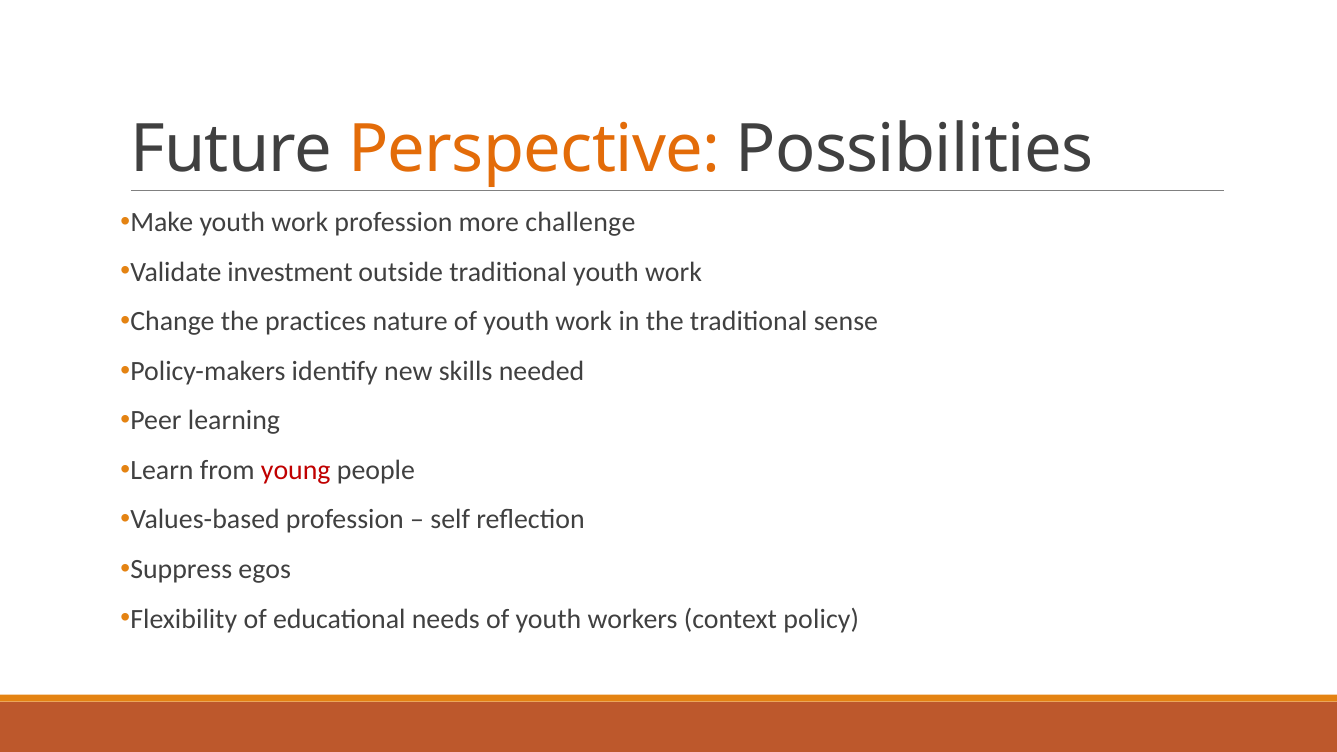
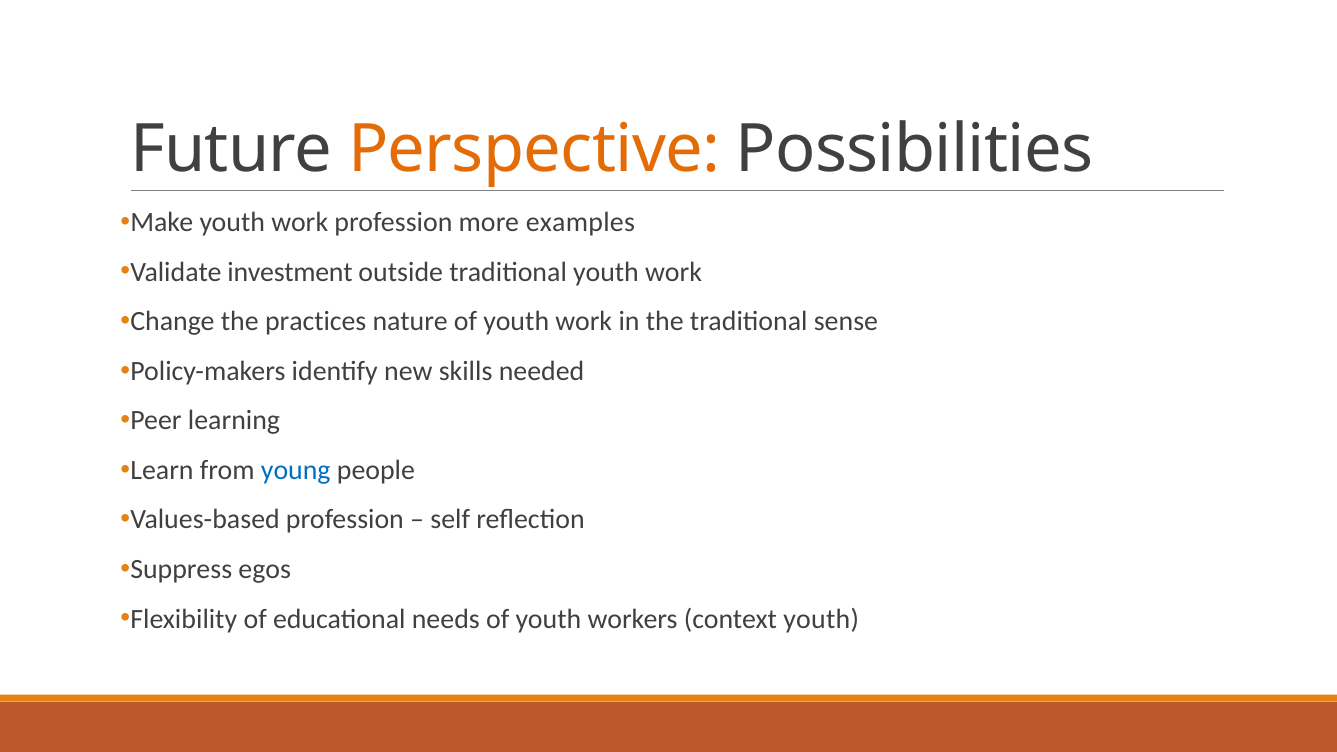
challenge: challenge -> examples (580, 222)
young colour: red -> blue (296, 470)
context policy: policy -> youth (821, 619)
